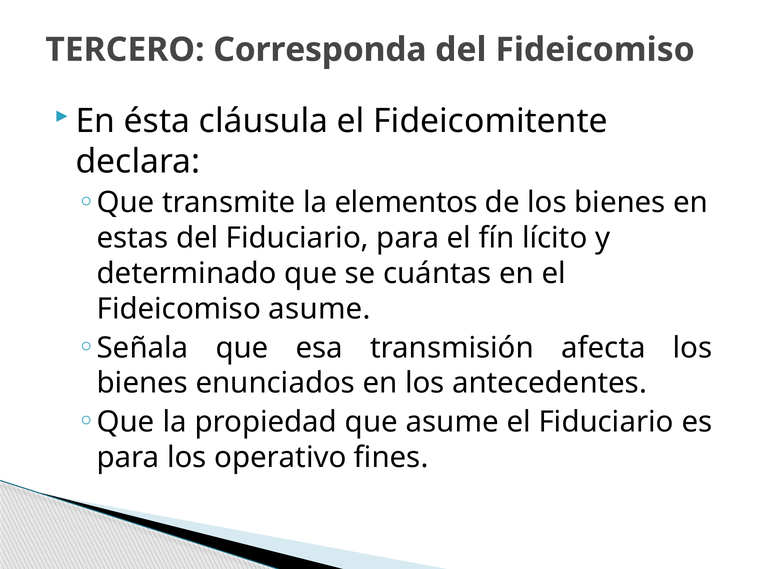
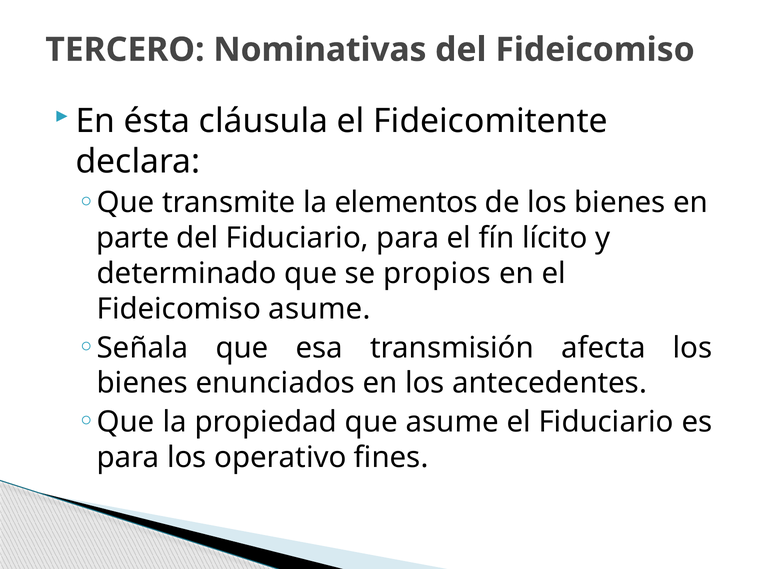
Corresponda: Corresponda -> Nominativas (320, 50)
estas: estas -> parte (133, 238)
cuántas: cuántas -> propios (437, 273)
